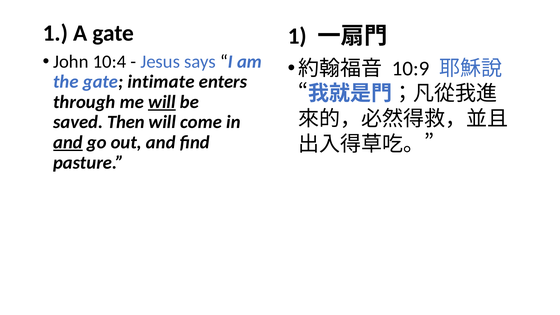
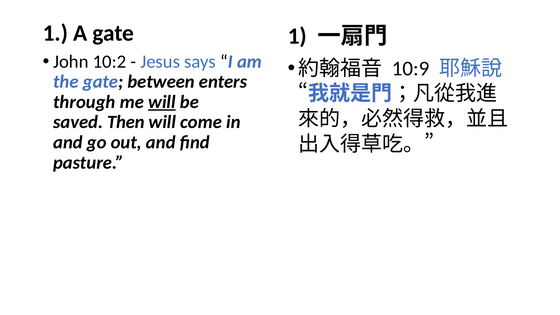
10:4: 10:4 -> 10:2 (109, 62)
intimate: intimate -> between (161, 82)
and underline: present -> none (68, 142)
